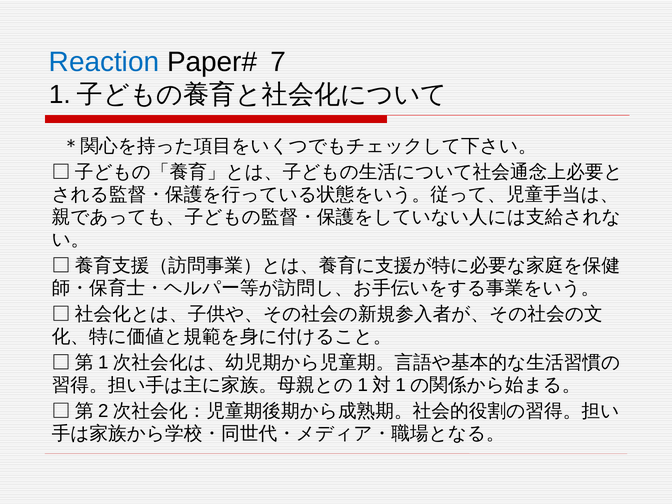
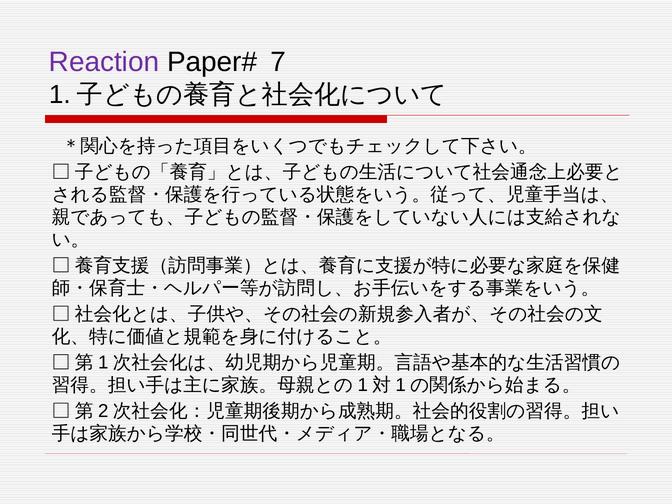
Reaction colour: blue -> purple (104, 62)
